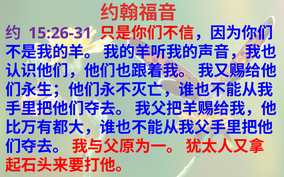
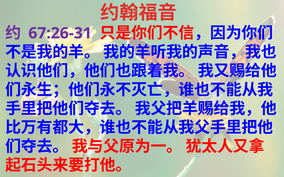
15:26-31: 15:26-31 -> 67:26-31 (60, 33)
